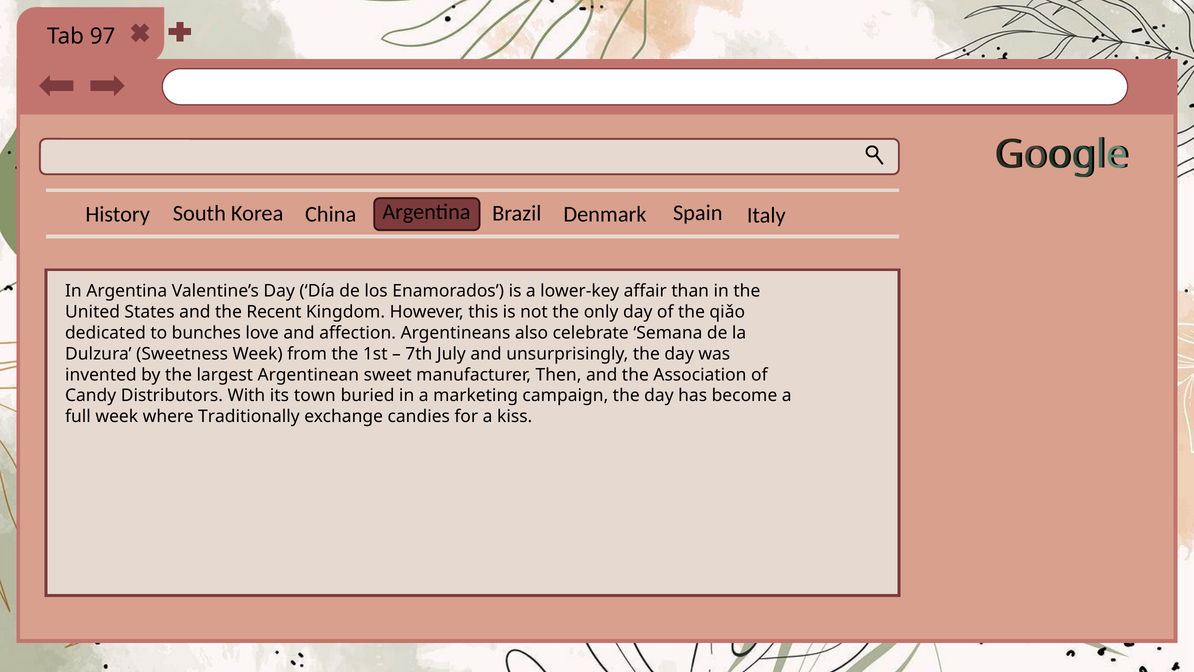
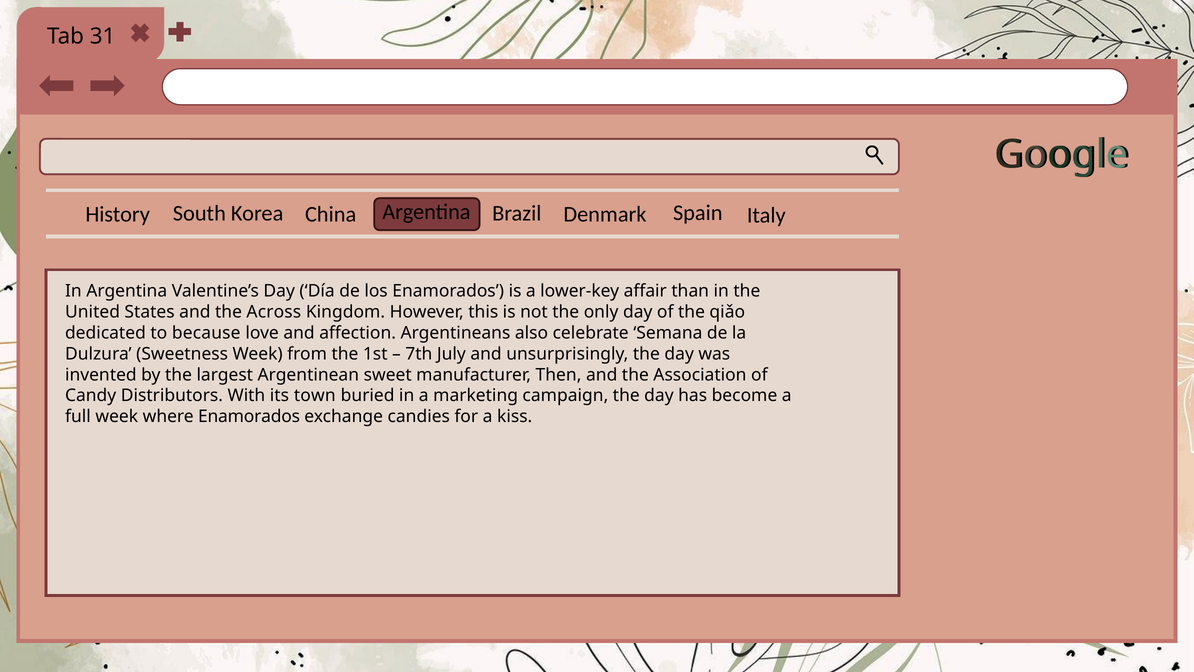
97: 97 -> 31 (103, 36)
Recent: Recent -> Across (274, 312)
bunches: bunches -> because (206, 333)
where Traditionally: Traditionally -> Enamorados (249, 416)
